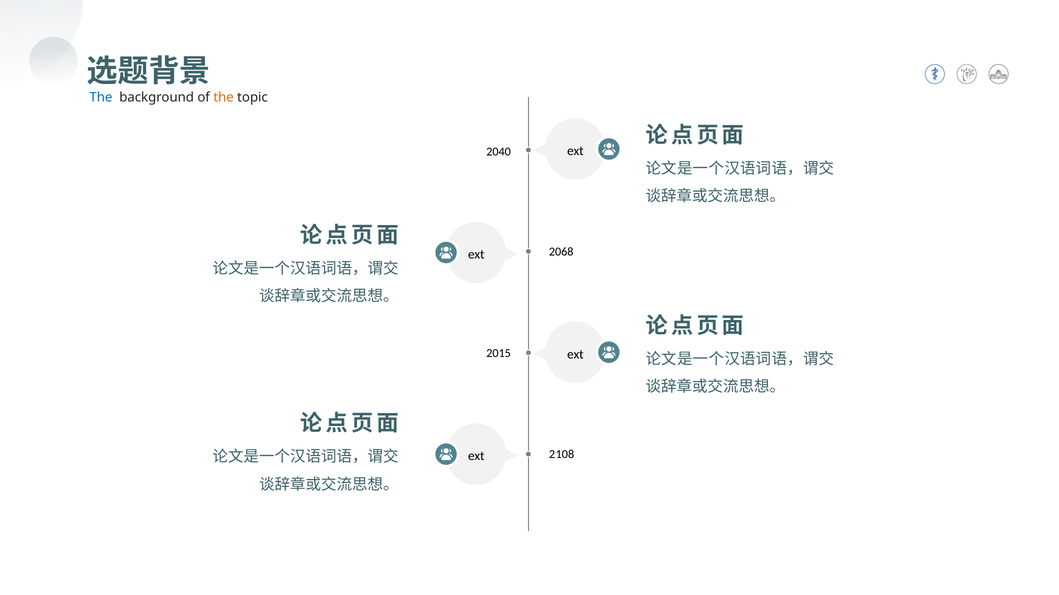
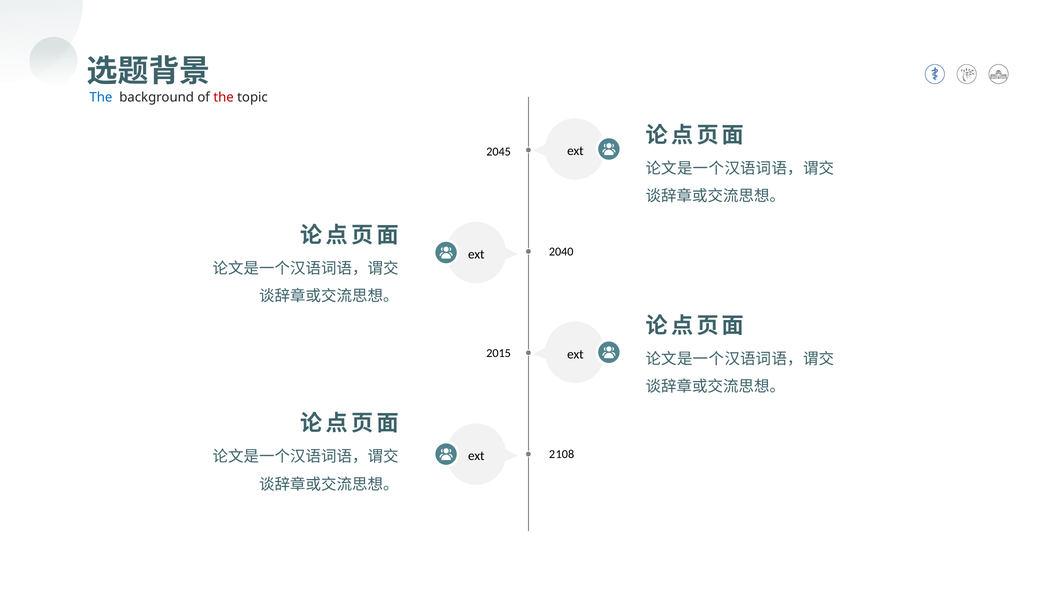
the colour: orange -> red (224, 97)
2040: 2040 -> 2045 (499, 152)
2068: 2068 -> 2040 (561, 252)
